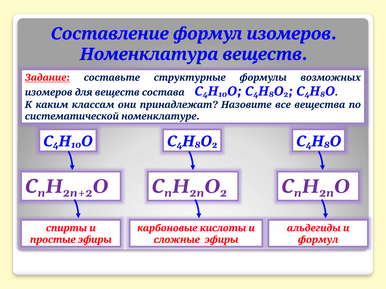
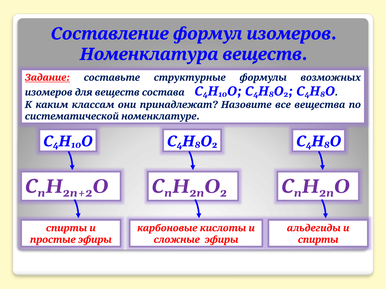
формул: формул -> спирты (318, 240)
